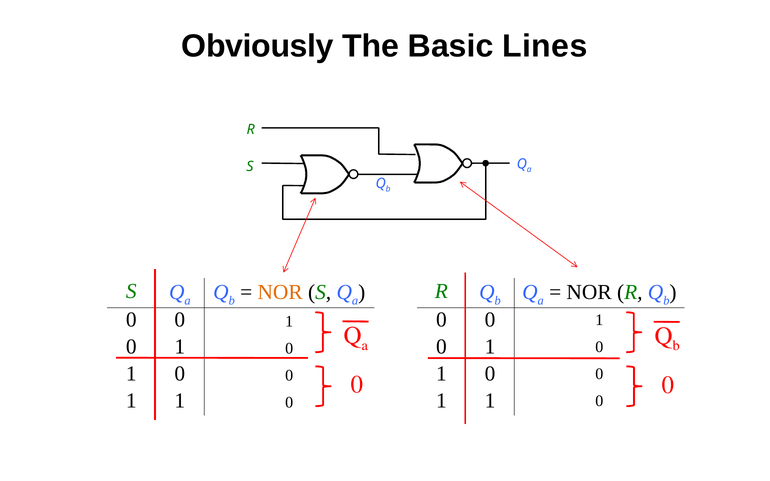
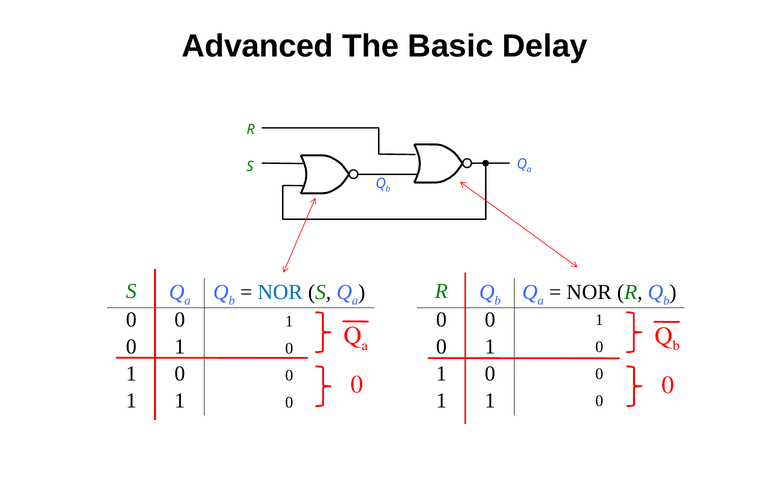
Obviously: Obviously -> Advanced (258, 46)
Lines: Lines -> Delay (545, 46)
NOR colour: orange -> blue (280, 292)
